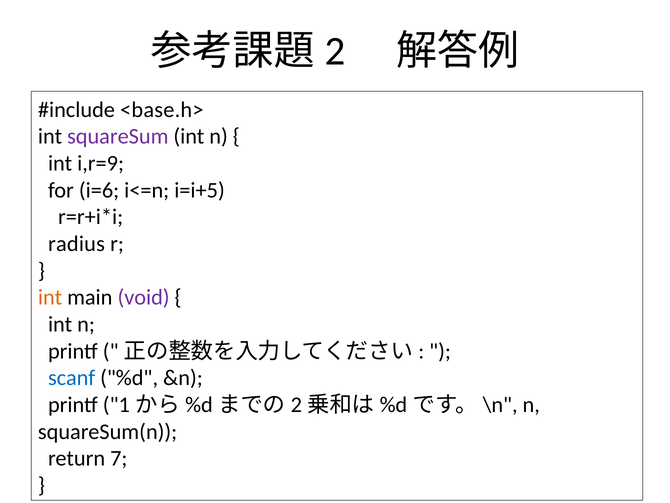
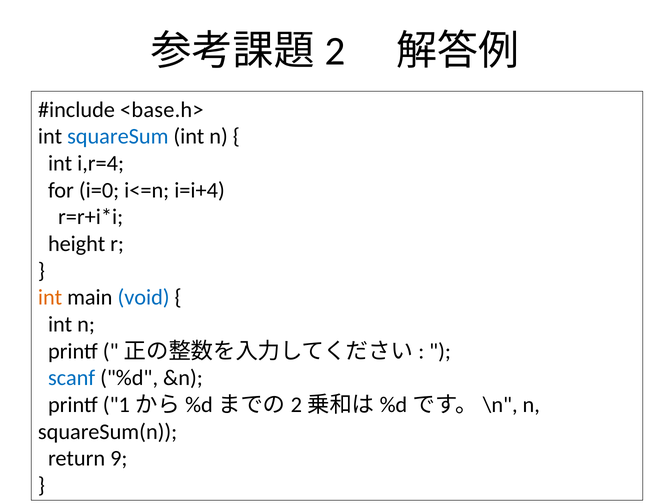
squareSum colour: purple -> blue (118, 136)
i,r=9: i,r=9 -> i,r=4 (101, 163)
i=6: i=6 -> i=0 (99, 190)
i=i+5: i=i+5 -> i=i+4 (200, 190)
radius: radius -> height (77, 244)
void colour: purple -> blue (144, 297)
7: 7 -> 9 (119, 458)
